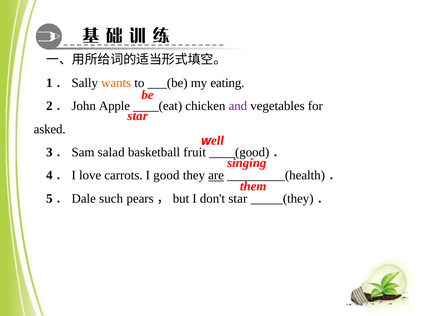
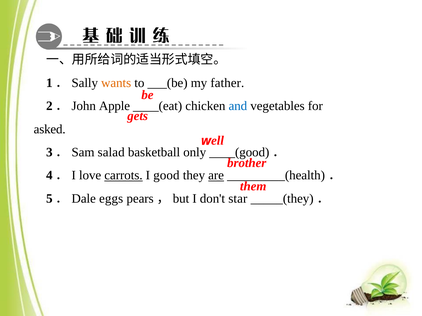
eating: eating -> father (227, 83)
and colour: purple -> blue (238, 106)
star: star -> gets (138, 116)
fruit: fruit -> only (195, 153)
singing: singing -> brother (247, 163)
carrots underline: none -> present (123, 176)
such: such -> eggs (111, 199)
